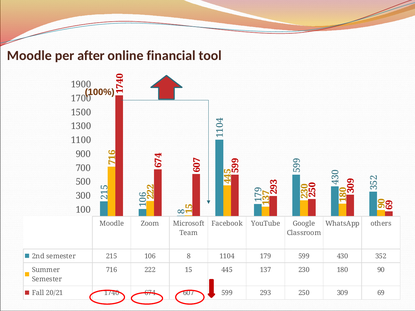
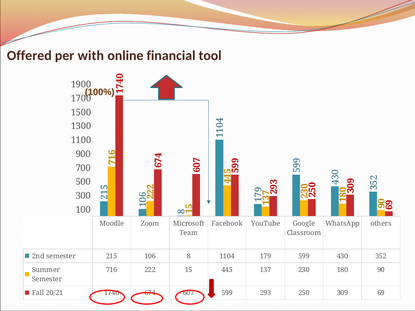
Moodle: Moodle -> Offered (29, 56)
after: after -> with (91, 56)
